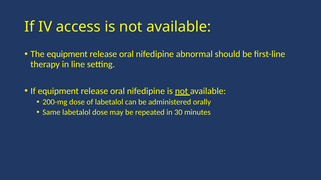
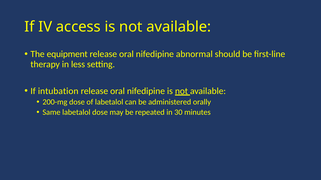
line: line -> less (78, 64)
If equipment: equipment -> intubation (58, 91)
